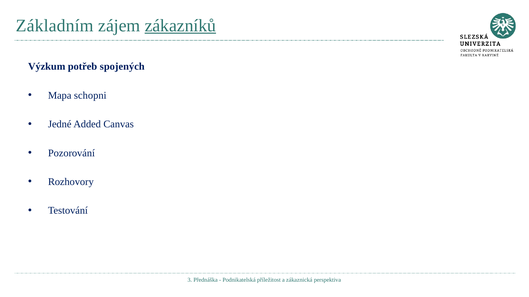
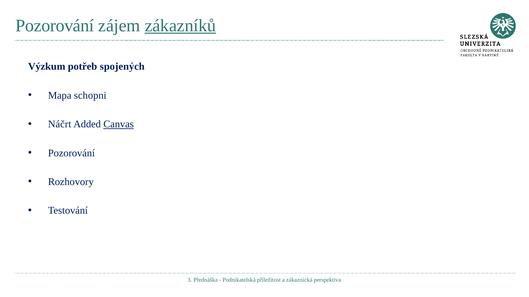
Základním: Základním -> Pozorování (55, 26)
Jedné: Jedné -> Náčrt (60, 124)
Canvas underline: none -> present (119, 124)
